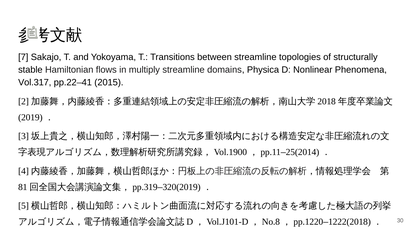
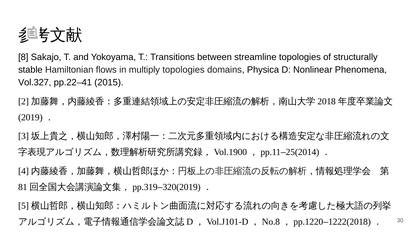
7: 7 -> 8 (23, 57)
multiply streamline: streamline -> topologies (184, 70)
Vol.317: Vol.317 -> Vol.327 (35, 82)
